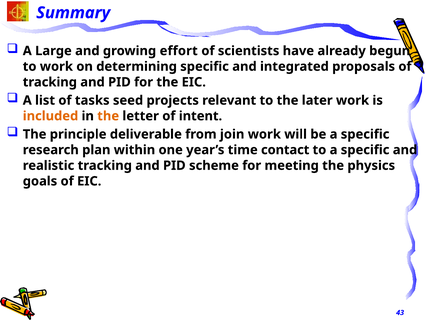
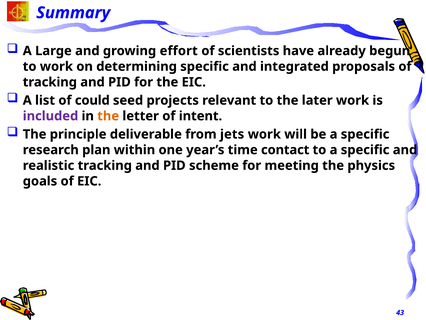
tasks: tasks -> could (92, 100)
included colour: orange -> purple (51, 116)
join: join -> jets (232, 134)
